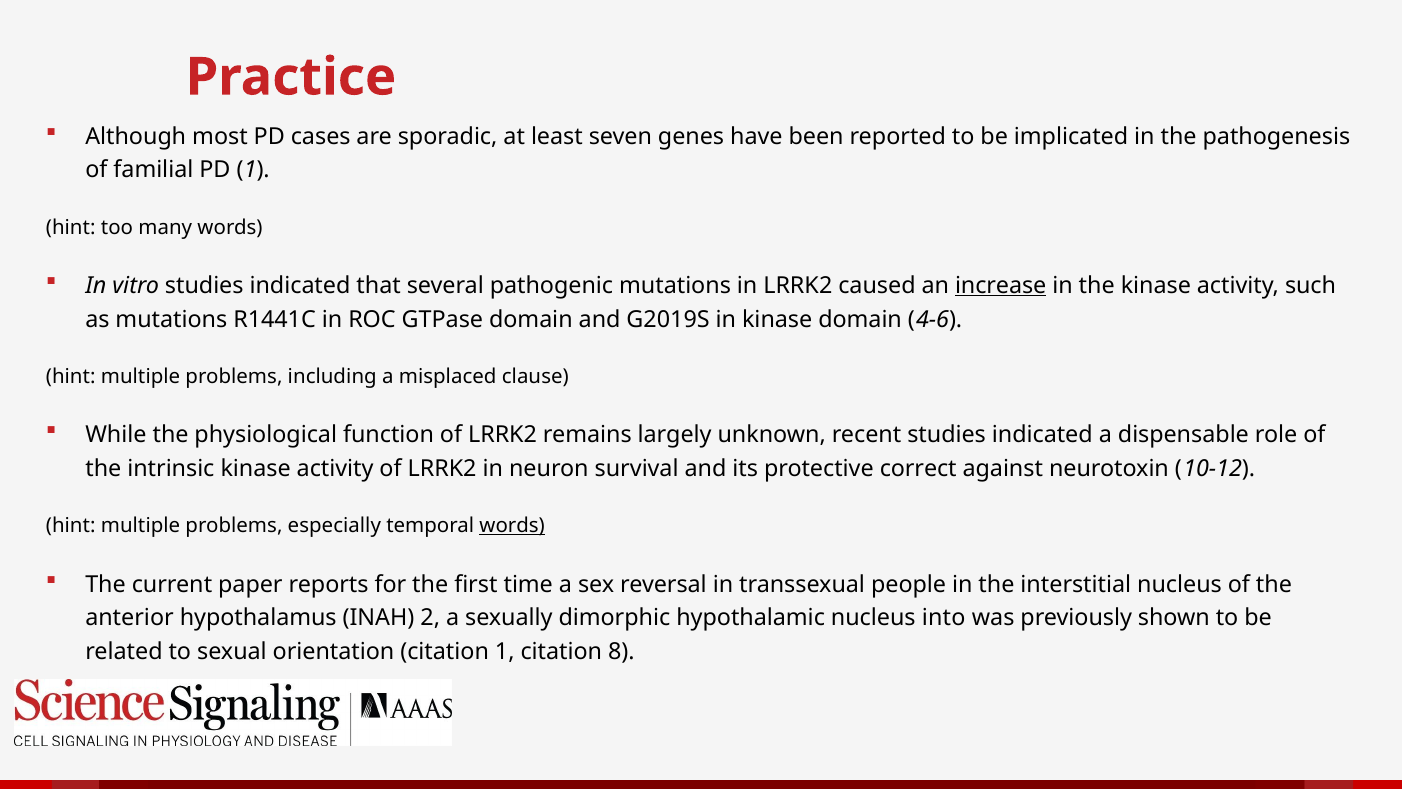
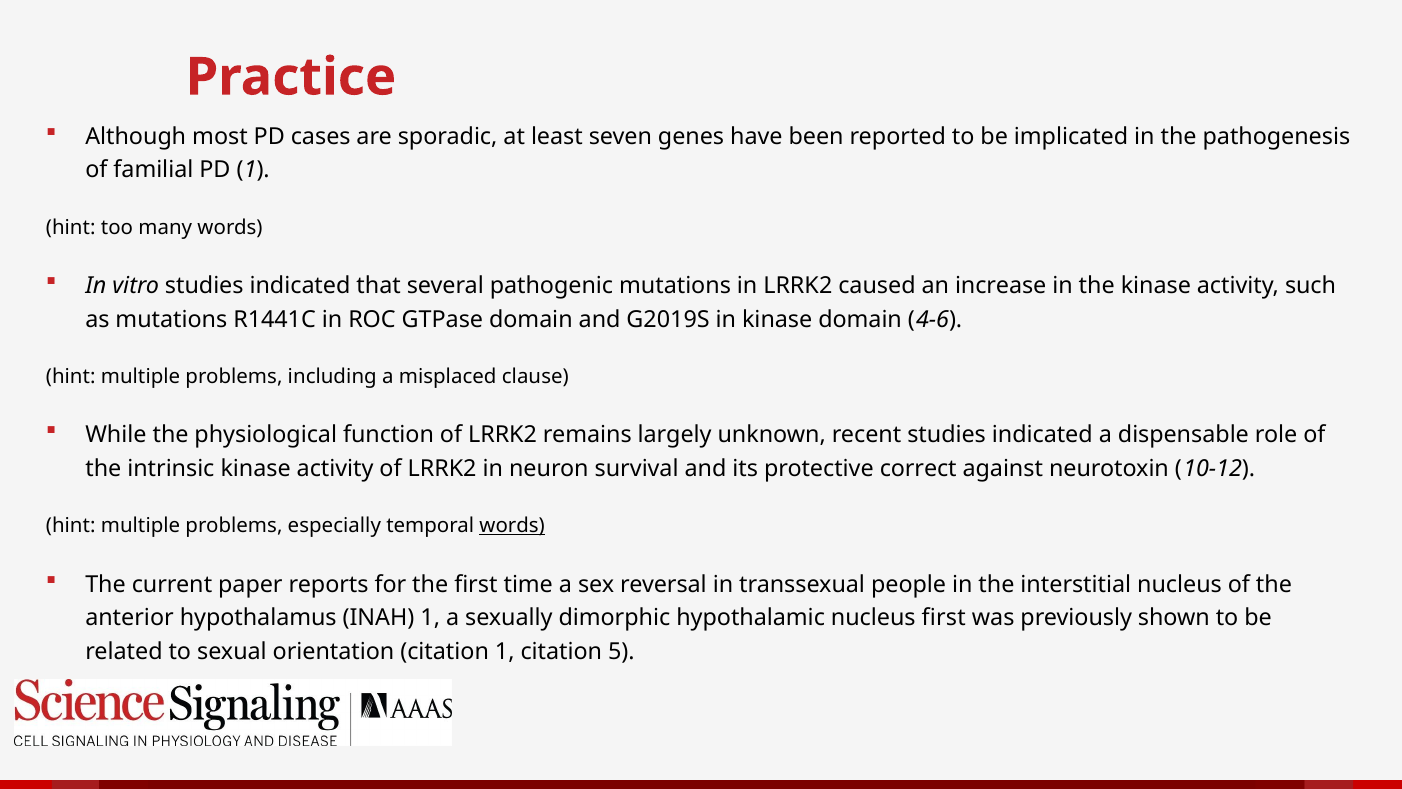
increase underline: present -> none (1001, 286)
INAH 2: 2 -> 1 (430, 618)
nucleus into: into -> first (944, 618)
8: 8 -> 5 (621, 651)
